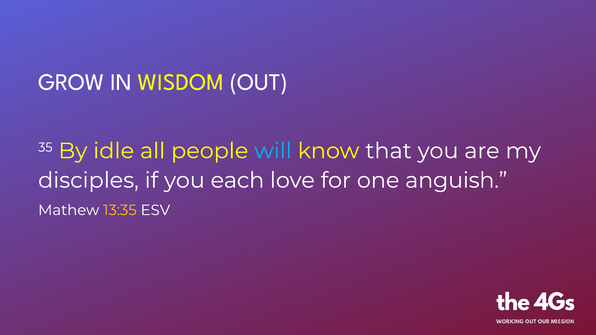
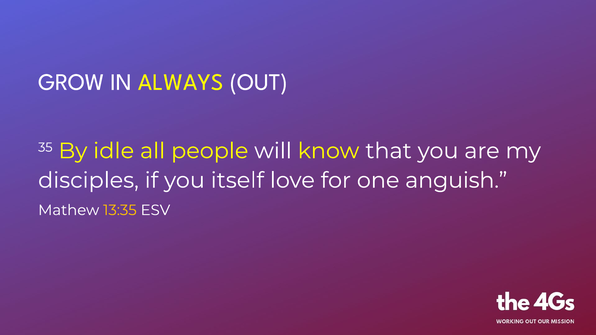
WISDOM: WISDOM -> ALWAYS (181, 82)
will colour: light blue -> white (273, 151)
each: each -> itself (237, 180)
